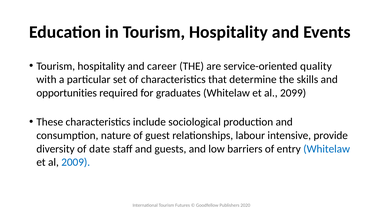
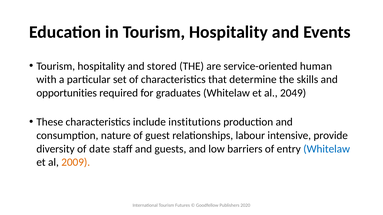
career: career -> stored (162, 66)
quality: quality -> human (316, 66)
2099: 2099 -> 2049 (293, 93)
sociological: sociological -> institutions (195, 122)
2009 colour: blue -> orange (76, 163)
